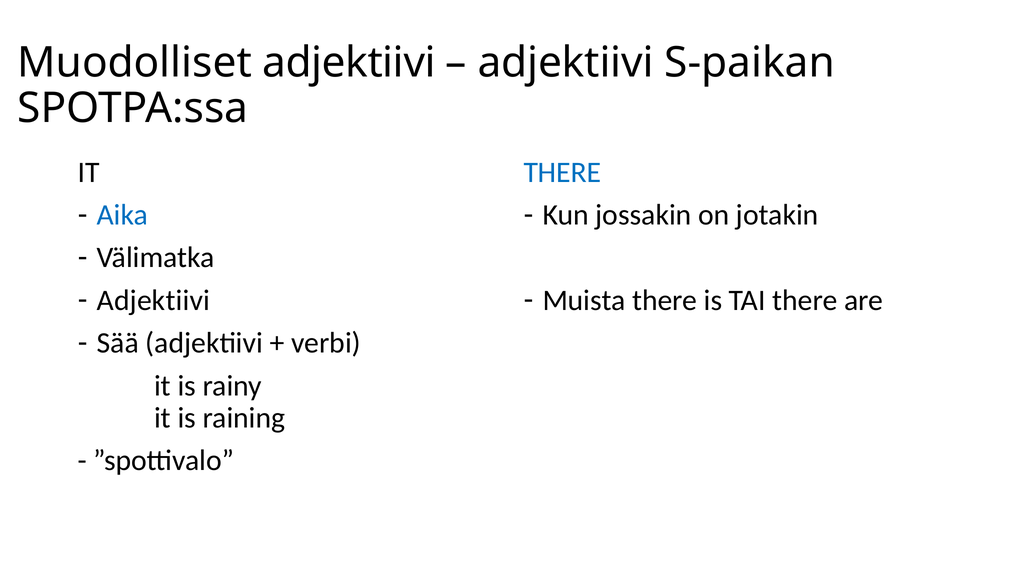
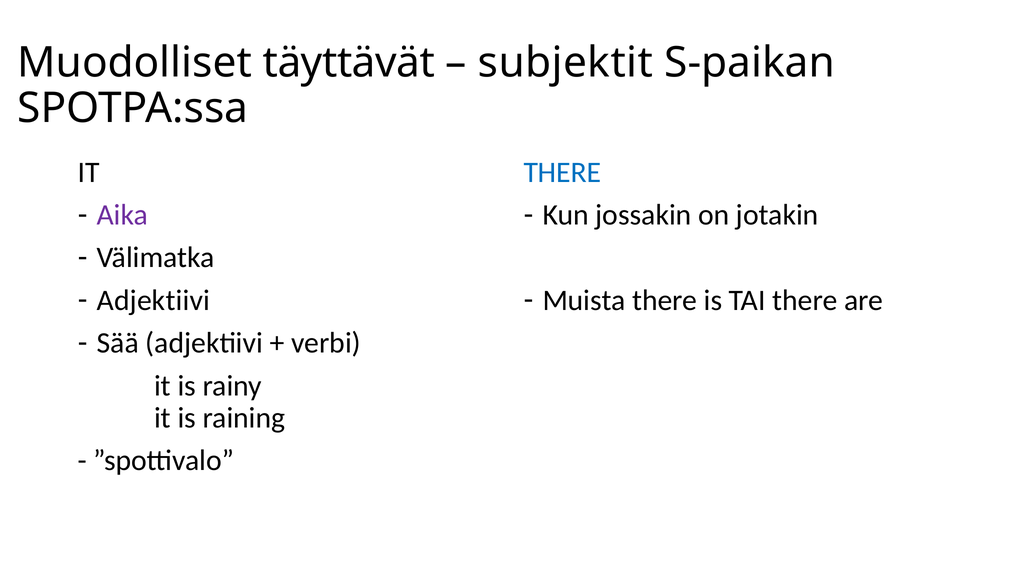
Muodolliset adjektiivi: adjektiivi -> täyttävät (349, 63)
adjektiivi: adjektiivi -> subjektit (565, 63)
Aika colour: blue -> purple (122, 215)
